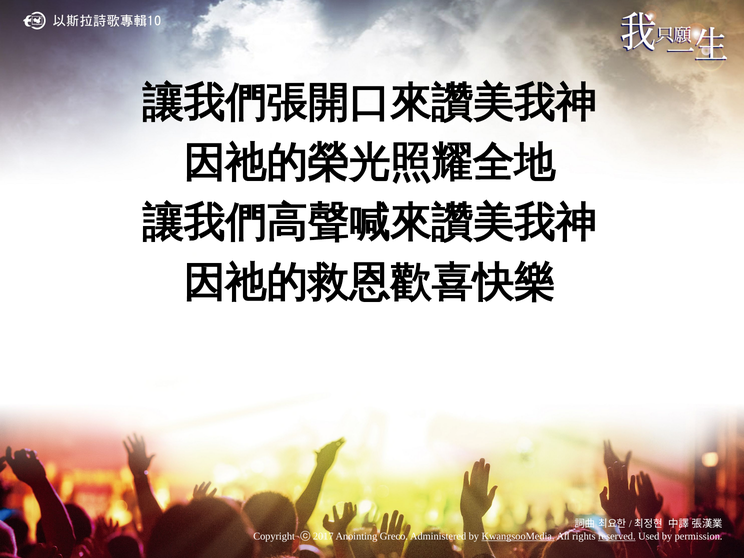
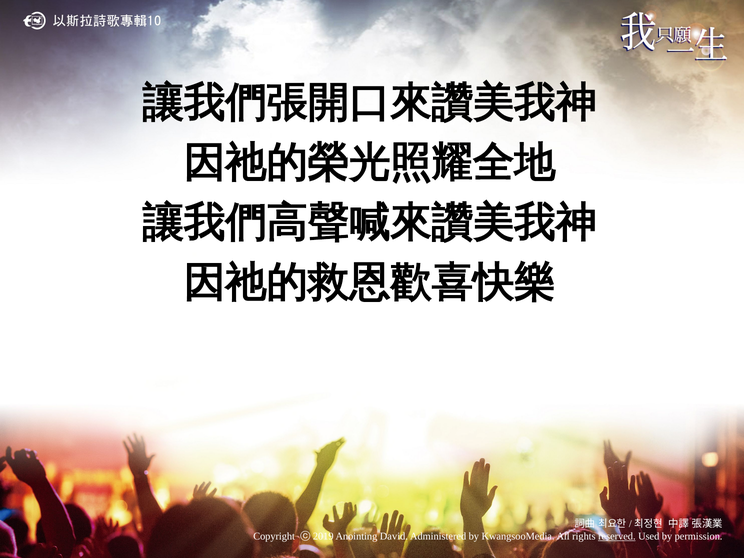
2017: 2017 -> 2019 (323, 536)
Greco: Greco -> David (394, 536)
KwangsooMedia underline: present -> none (518, 536)
